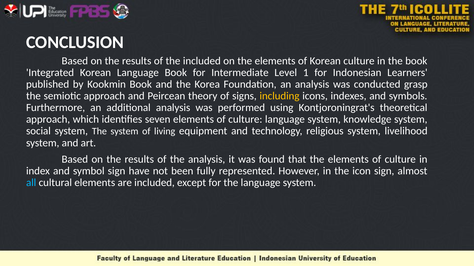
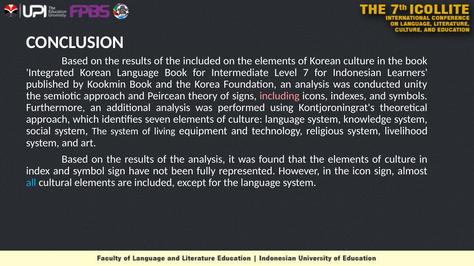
1: 1 -> 7 (306, 73)
grasp: grasp -> unity (416, 85)
including colour: yellow -> pink (279, 96)
